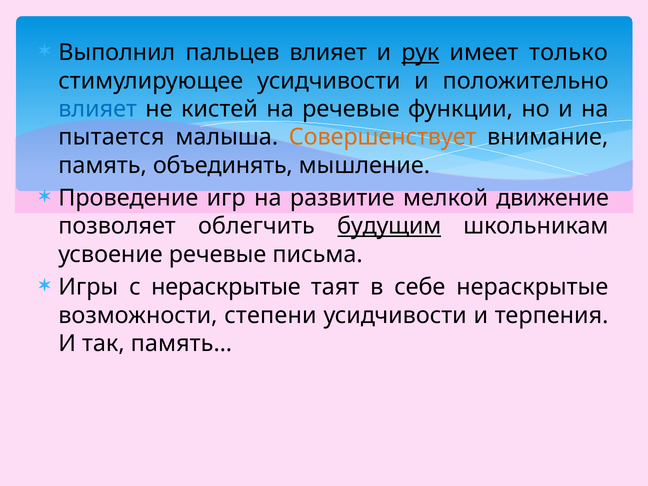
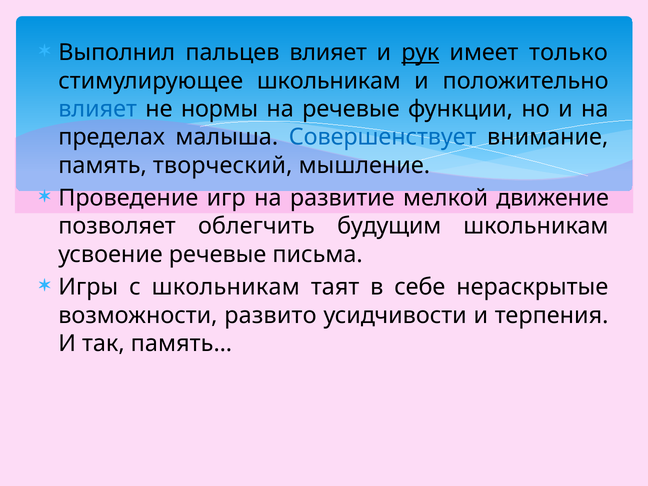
стимулирующее усидчивости: усидчивости -> школьникам (329, 81)
кистей: кистей -> нормы (220, 109)
пытается: пытается -> пределах (112, 137)
Совершенствует colour: orange -> blue (383, 137)
объединять: объединять -> творческий (223, 165)
будущим underline: present -> none (389, 226)
с нераскрытые: нераскрытые -> школьникам (226, 287)
степени: степени -> развито (270, 315)
